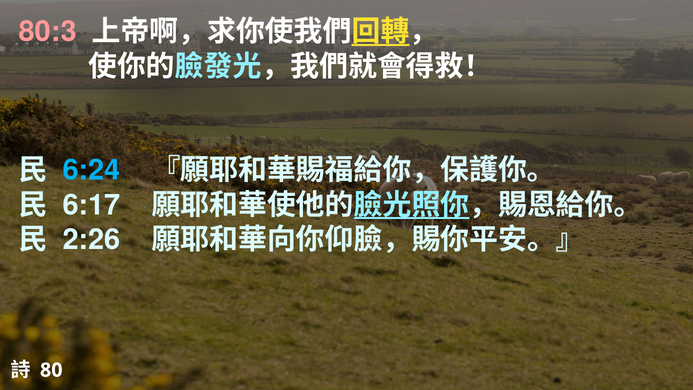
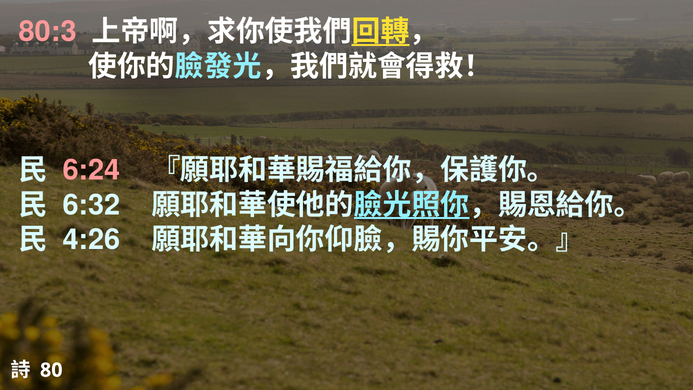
6:24 colour: light blue -> pink (92, 170)
6:17: 6:17 -> 6:32 (92, 205)
2:26: 2:26 -> 4:26 (92, 240)
